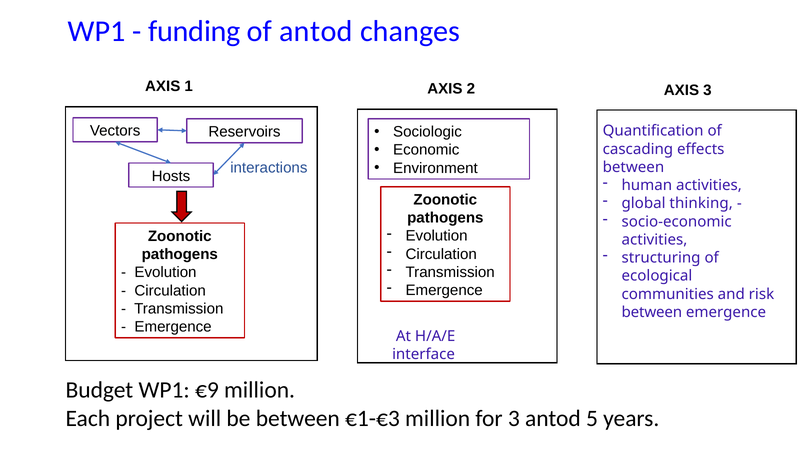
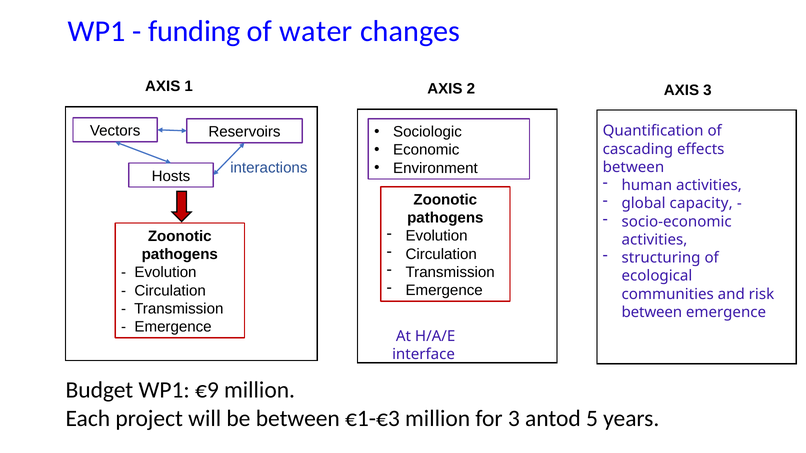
of antod: antod -> water (316, 31)
thinking: thinking -> capacity (701, 204)
